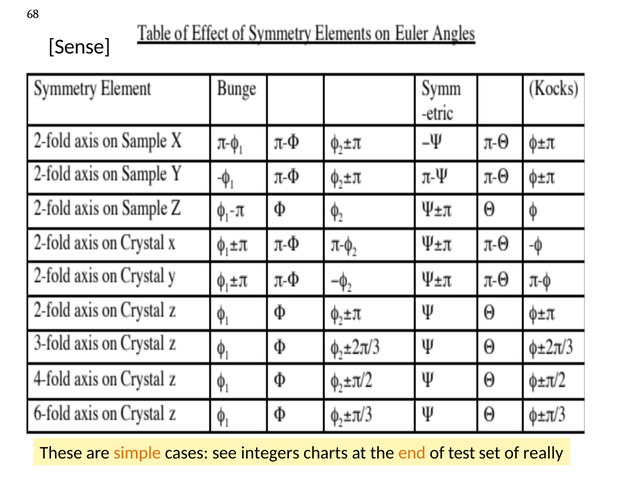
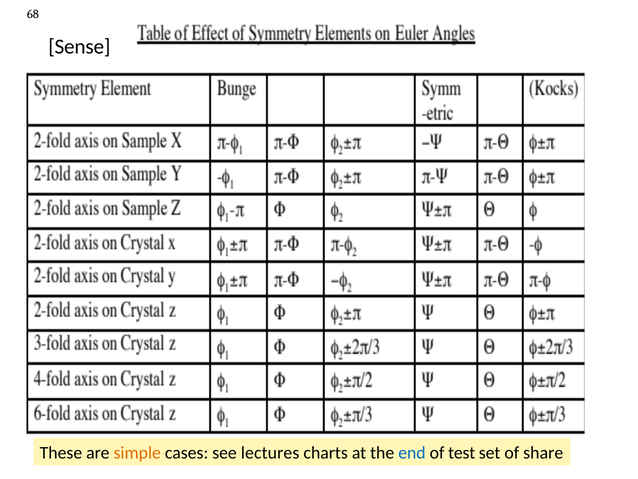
integers: integers -> lectures (270, 452)
end colour: orange -> blue (412, 452)
really: really -> share (543, 452)
